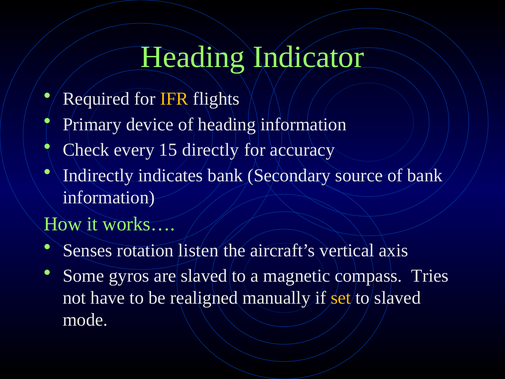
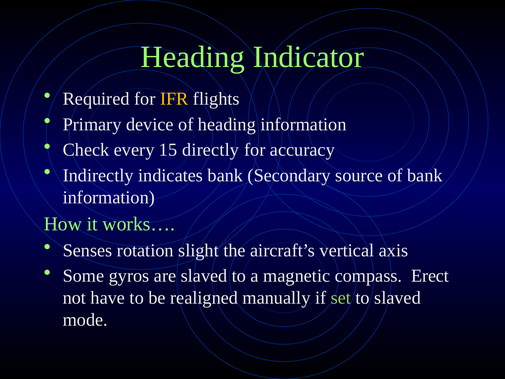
listen: listen -> slight (198, 250)
Tries: Tries -> Erect (430, 276)
set colour: yellow -> light green (341, 298)
